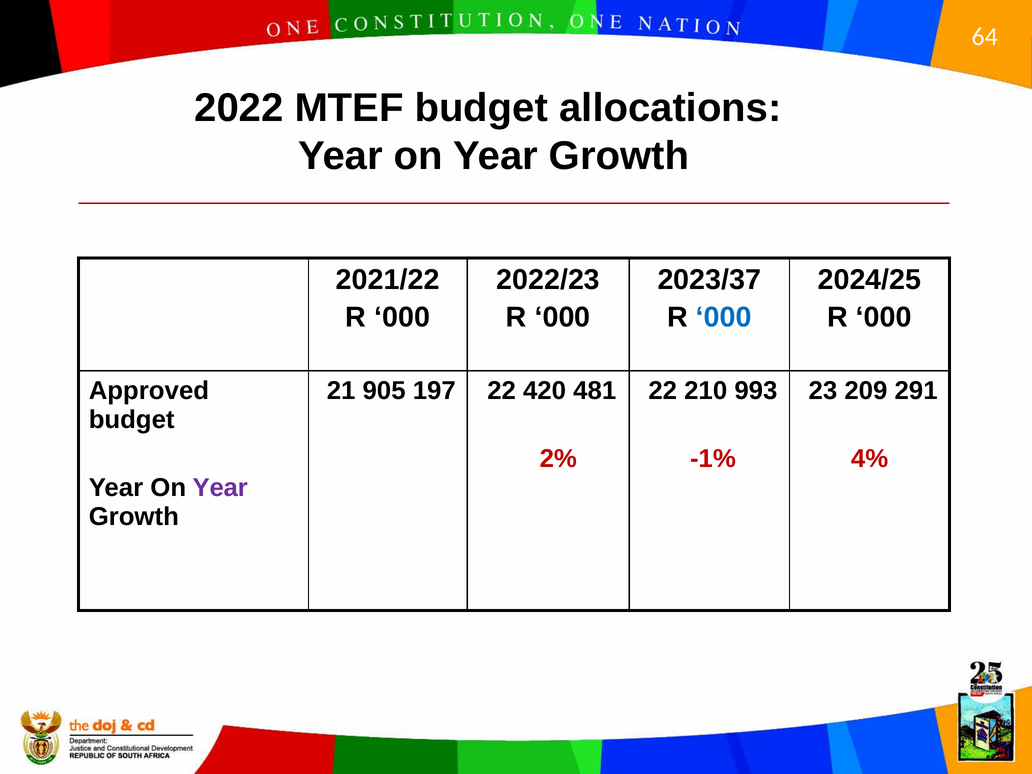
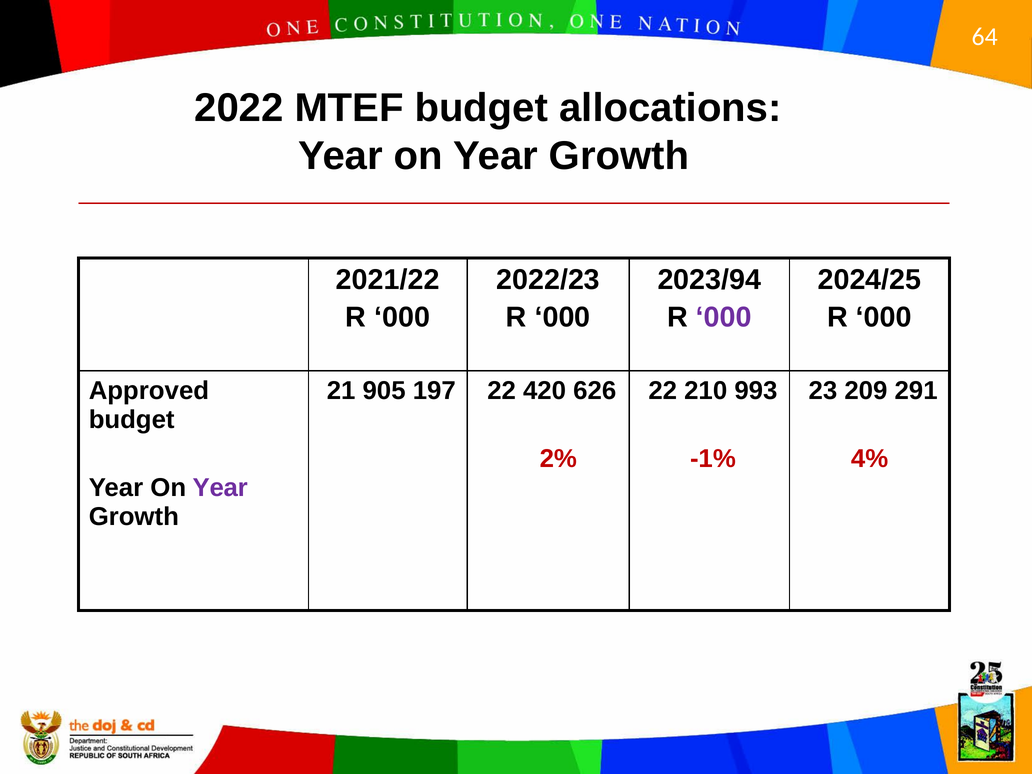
2023/37: 2023/37 -> 2023/94 (709, 280)
000 colour: blue -> purple (724, 317)
481: 481 -> 626 (595, 391)
